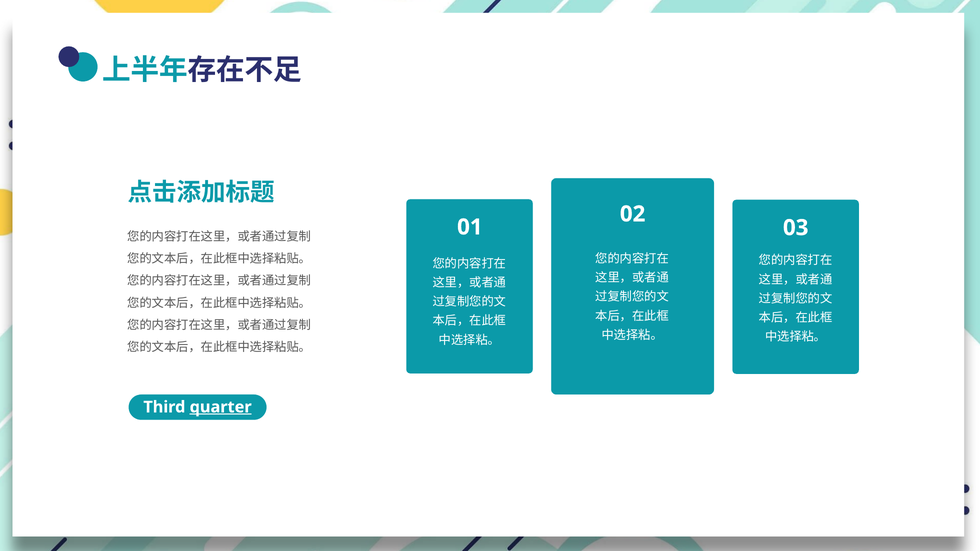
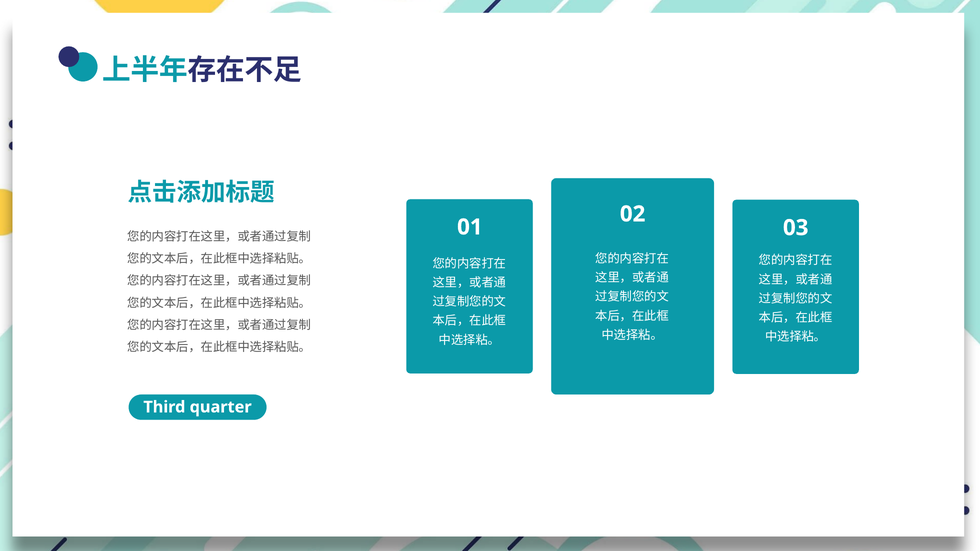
quarter underline: present -> none (221, 407)
